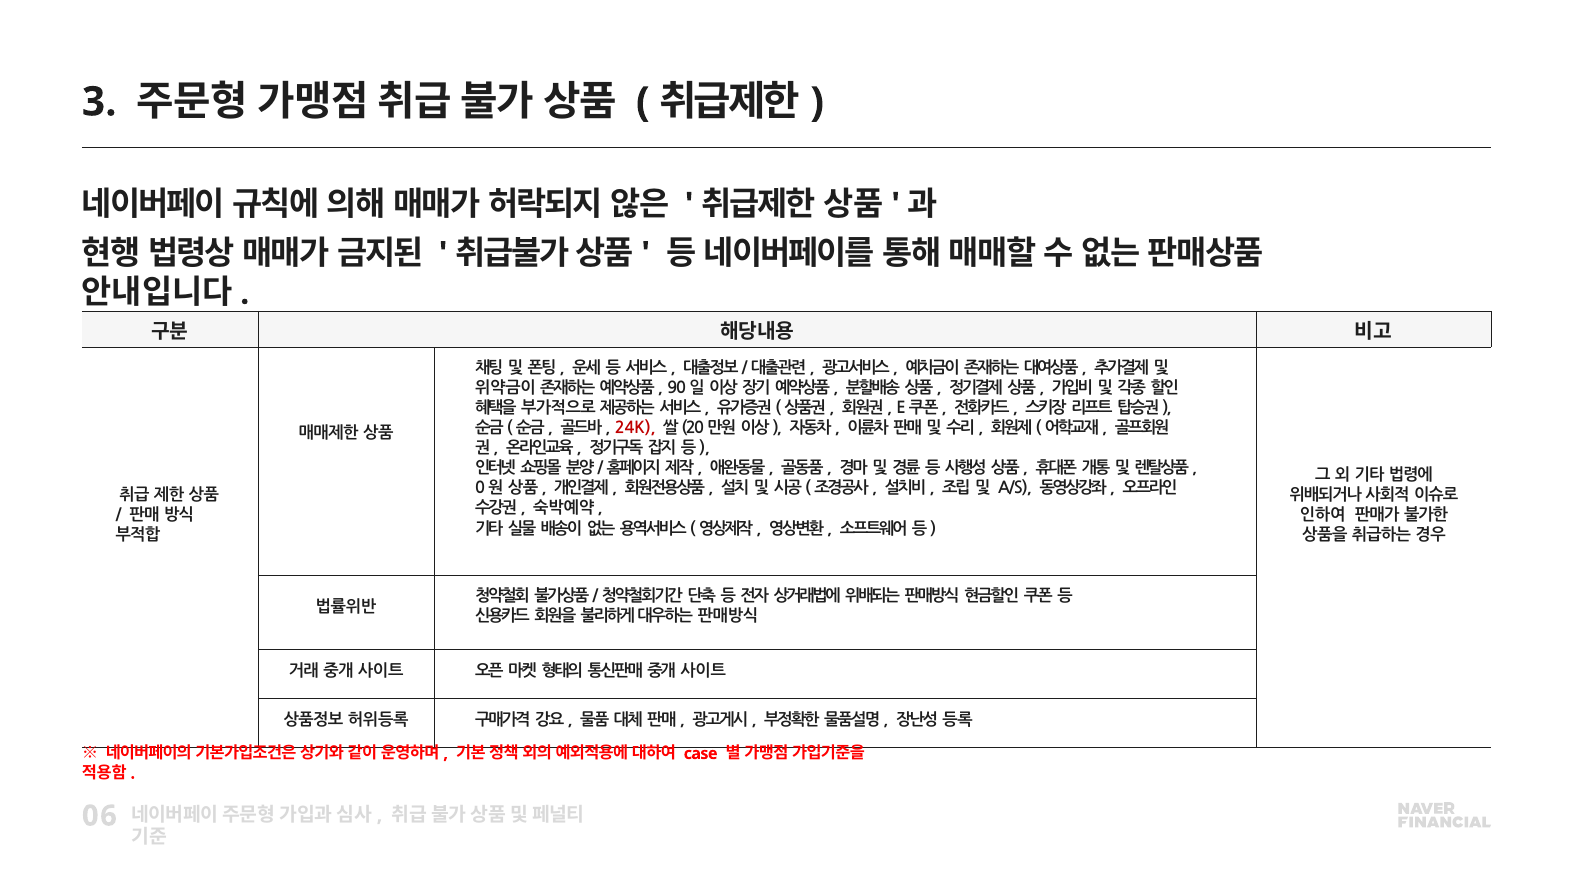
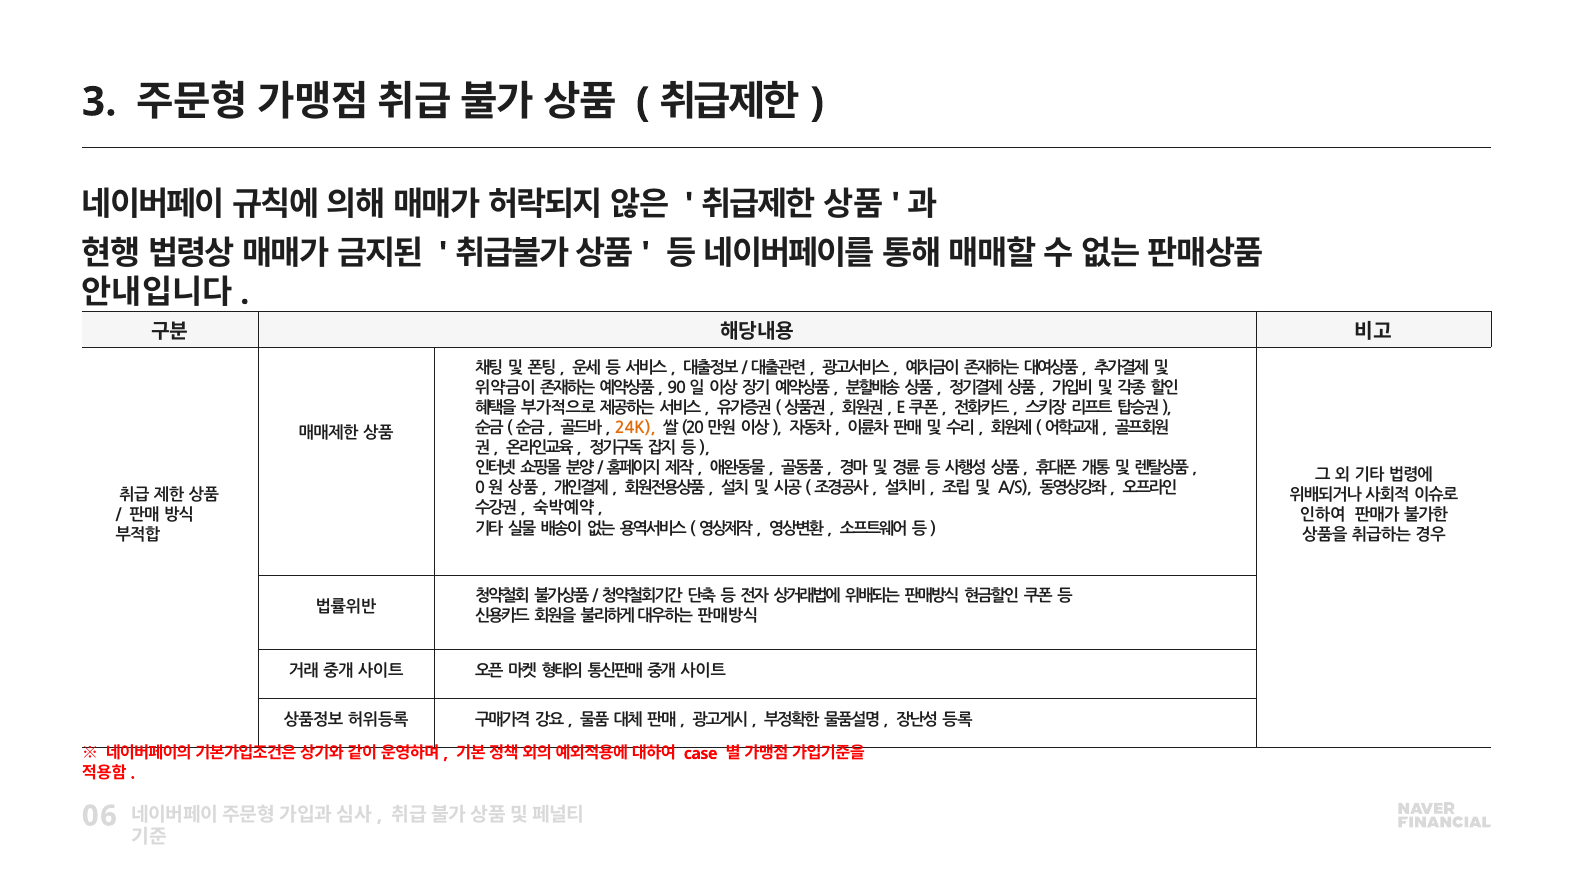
24K colour: red -> orange (635, 428)
